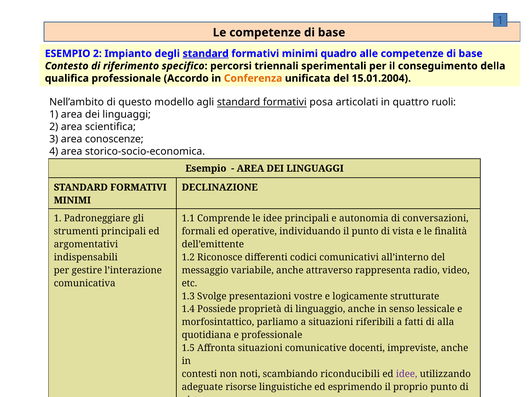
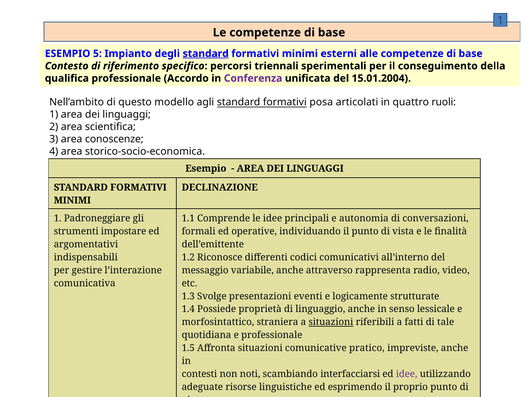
ESEMPIO 2: 2 -> 5 (97, 54)
quadro: quadro -> esterni (339, 54)
Conferenza colour: orange -> purple (253, 78)
strumenti principali: principali -> impostare (124, 231)
vostre: vostre -> eventi (308, 296)
parliamo: parliamo -> straniera (277, 322)
situazioni underline: none -> present (331, 322)
alla: alla -> tale (446, 322)
docenti: docenti -> pratico (367, 348)
riconducibili: riconducibili -> interfacciarsi (350, 374)
